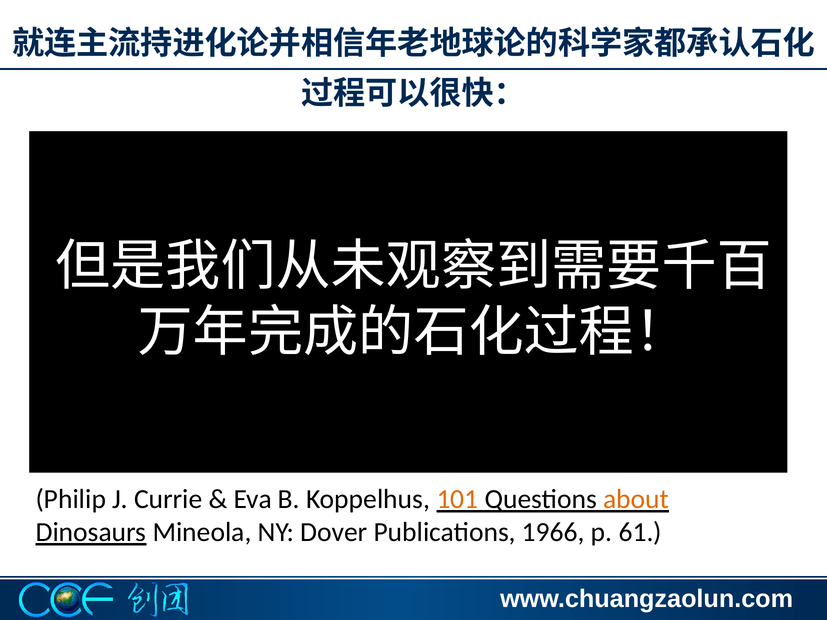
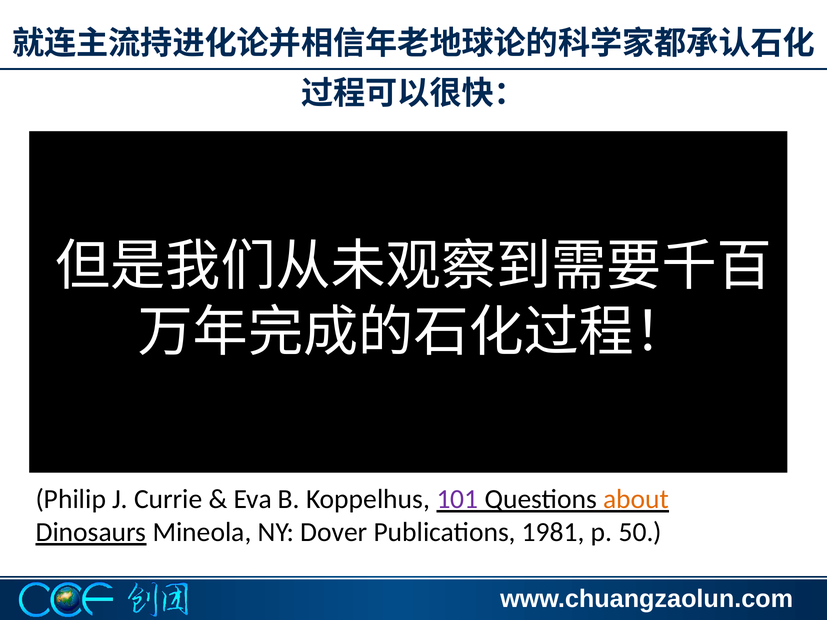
101 colour: orange -> purple (457, 499)
1966: 1966 -> 1981 (553, 533)
61: 61 -> 50 (640, 533)
